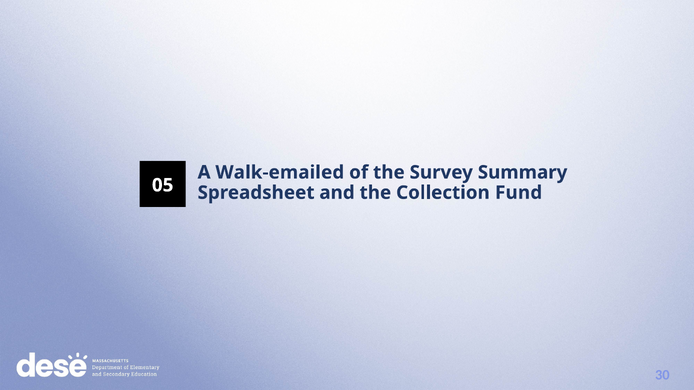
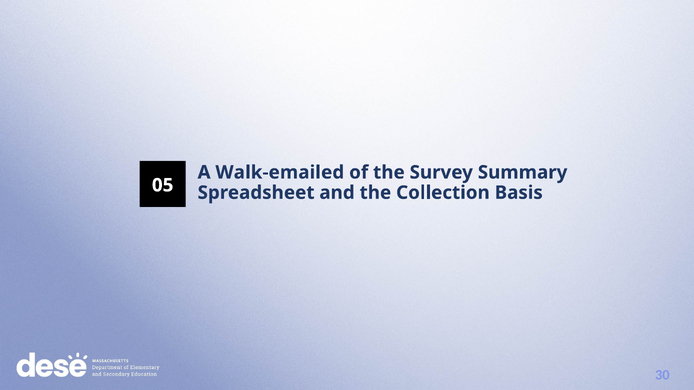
Fund: Fund -> Basis (519, 193)
